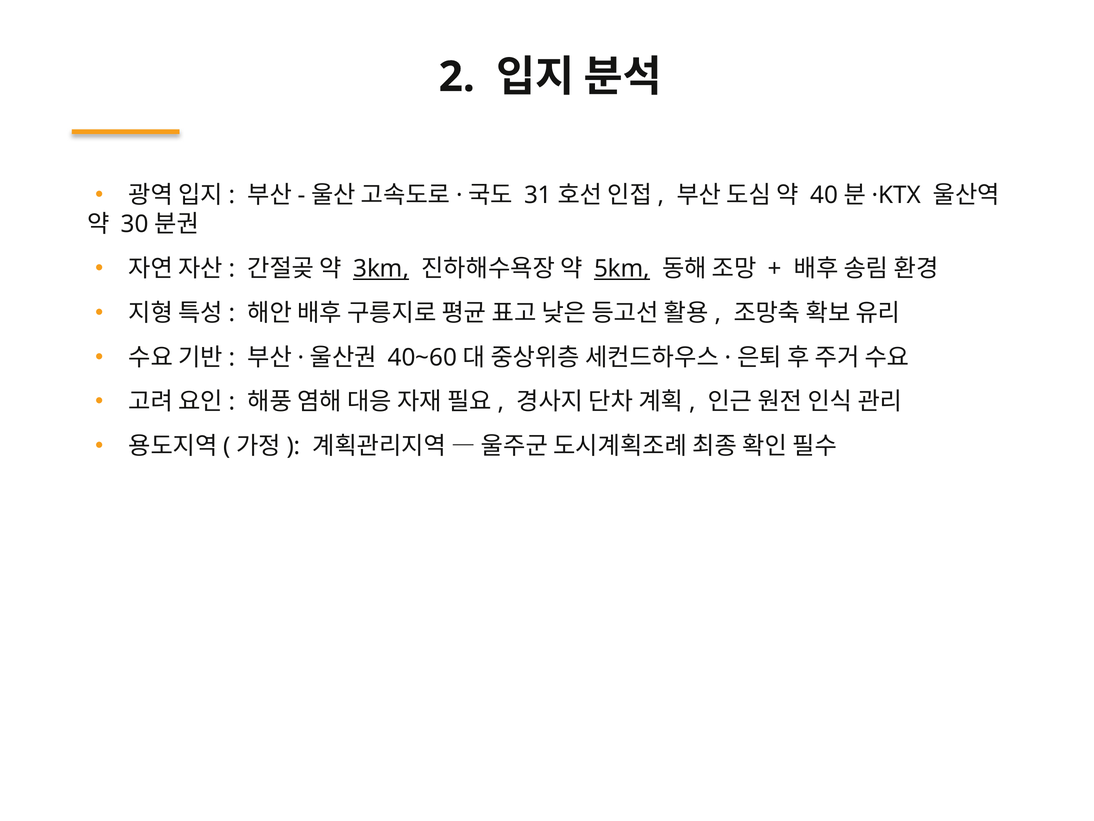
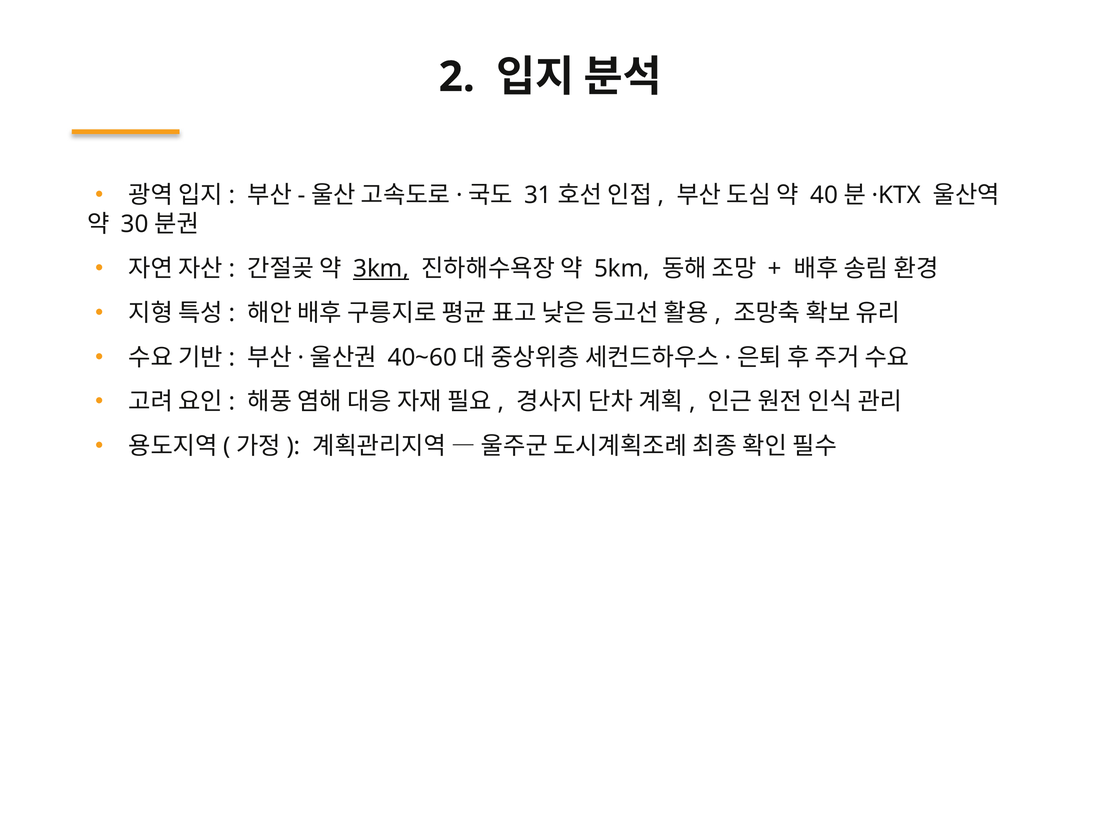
5km underline: present -> none (622, 269)
